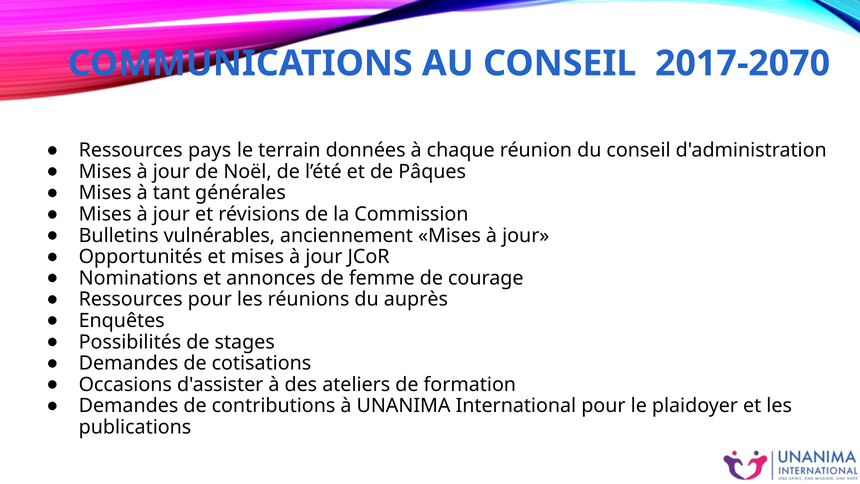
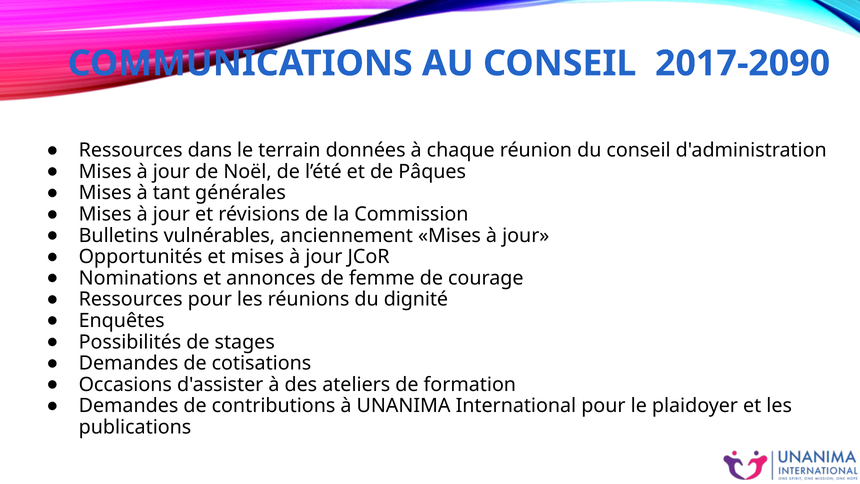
2017-2070: 2017-2070 -> 2017-2090 (743, 63)
pays: pays -> dans (210, 150)
auprès: auprès -> dignité (416, 299)
